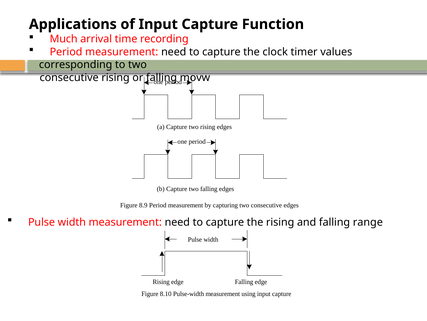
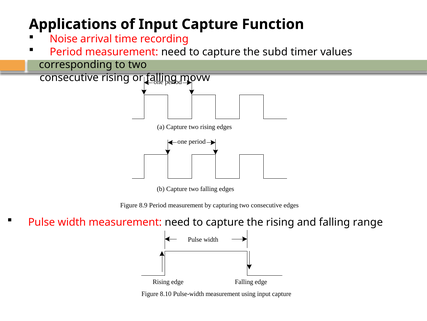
Much: Much -> Noise (64, 39)
clock: clock -> subd (275, 52)
